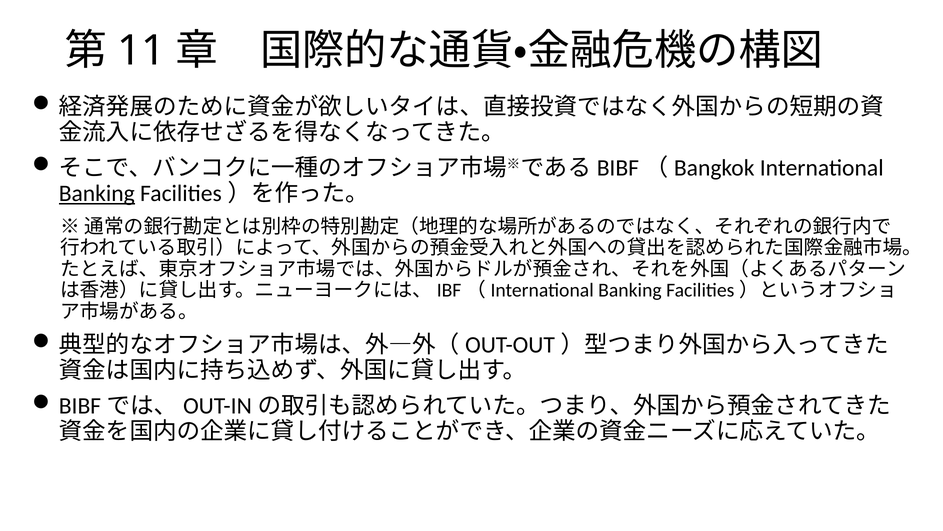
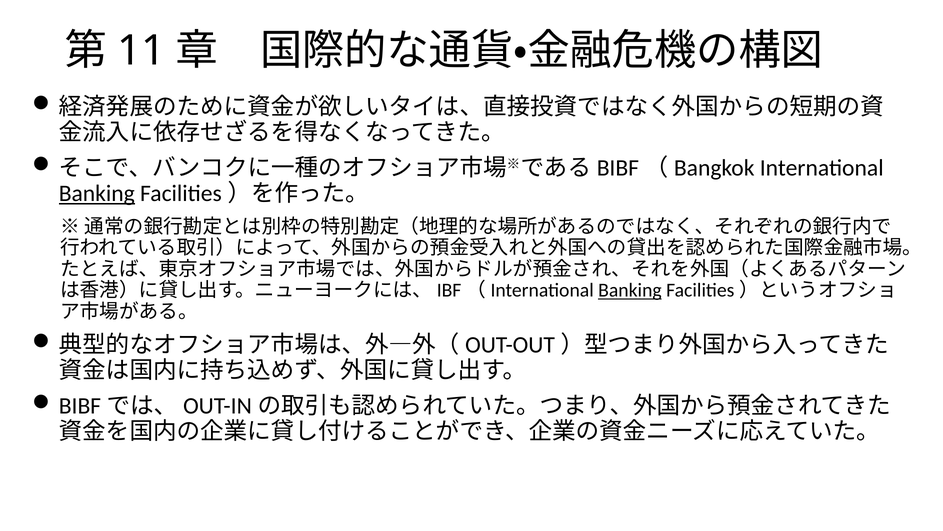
Banking underline: none -> present (630, 290)
